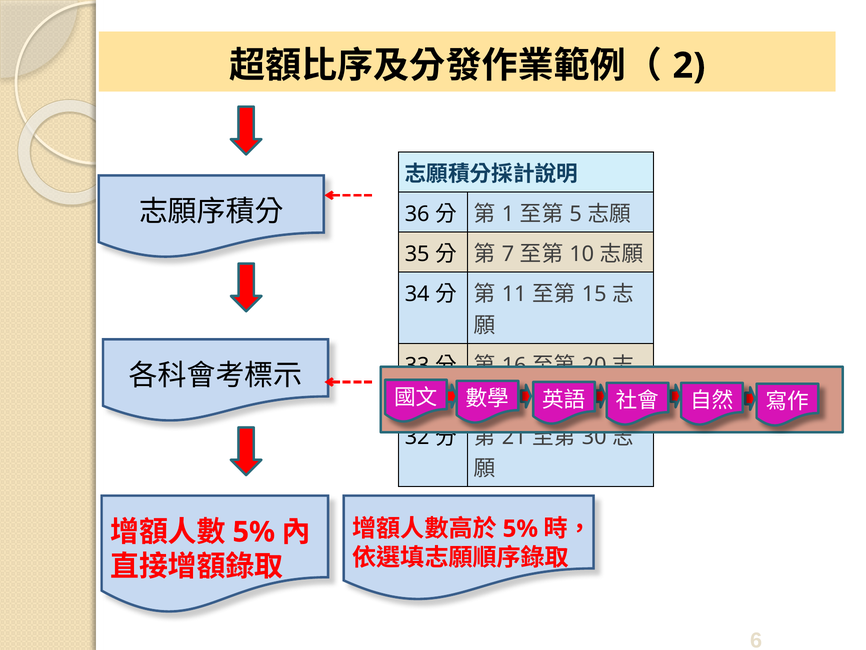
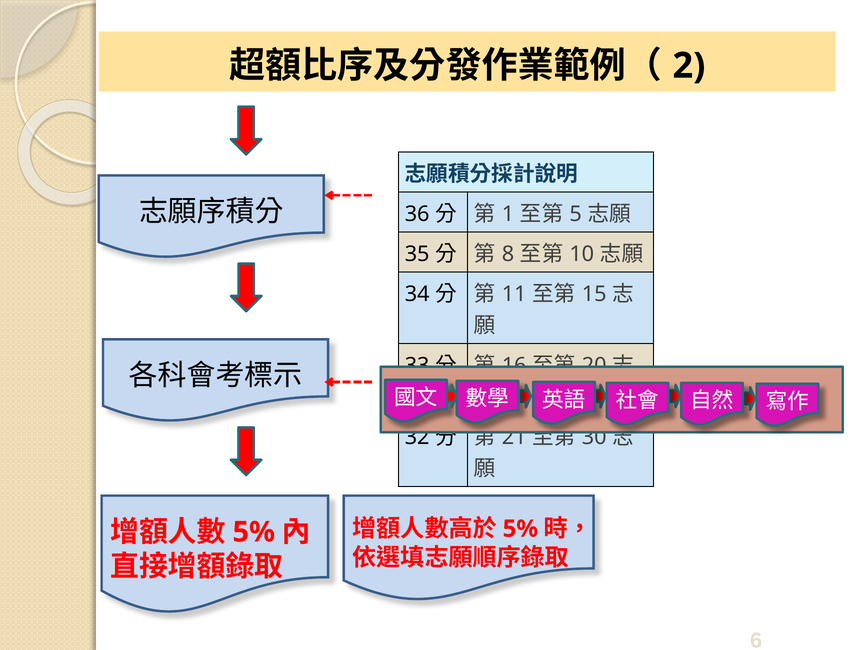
7: 7 -> 8 (508, 254)
